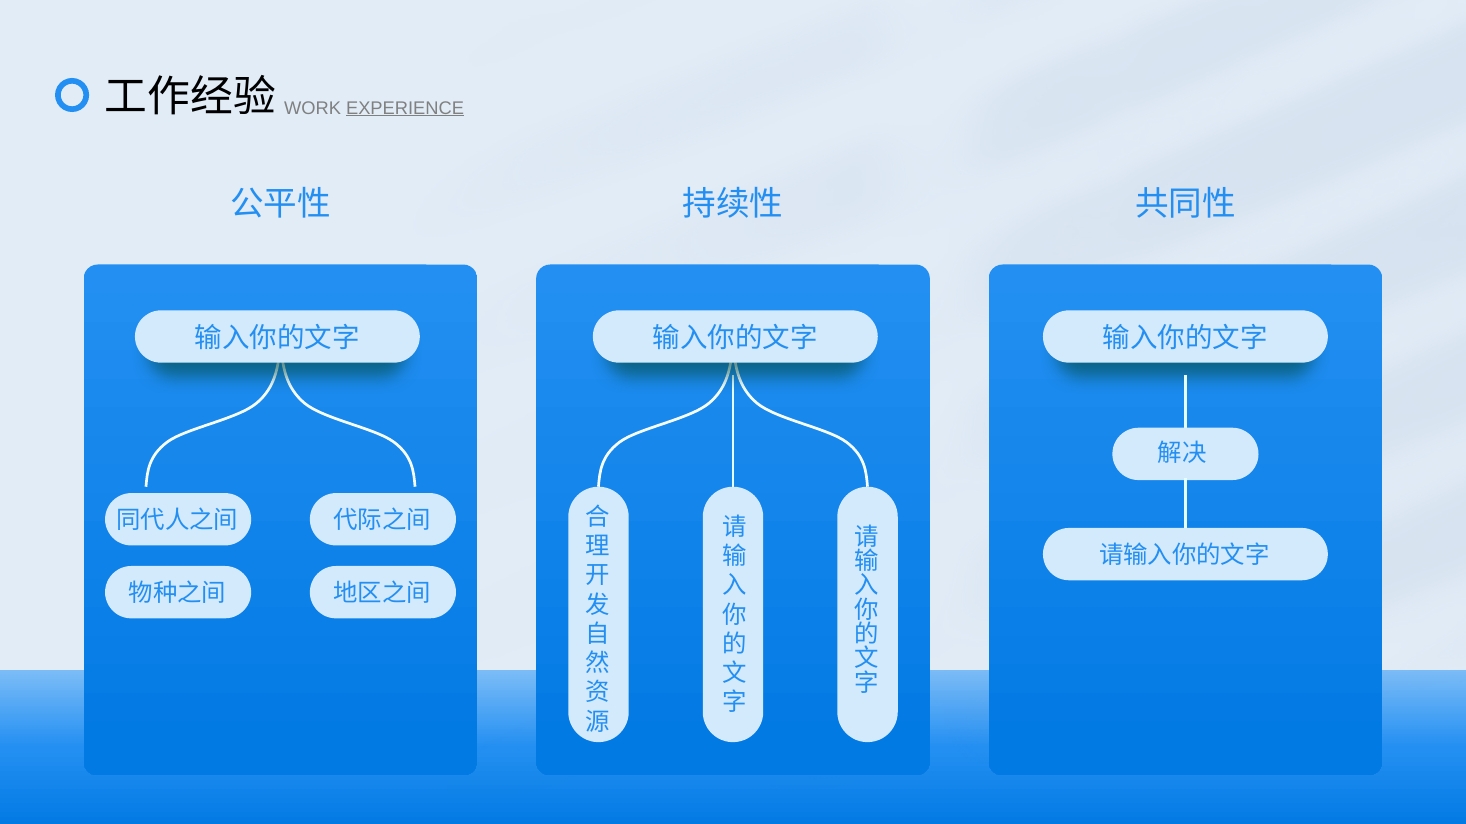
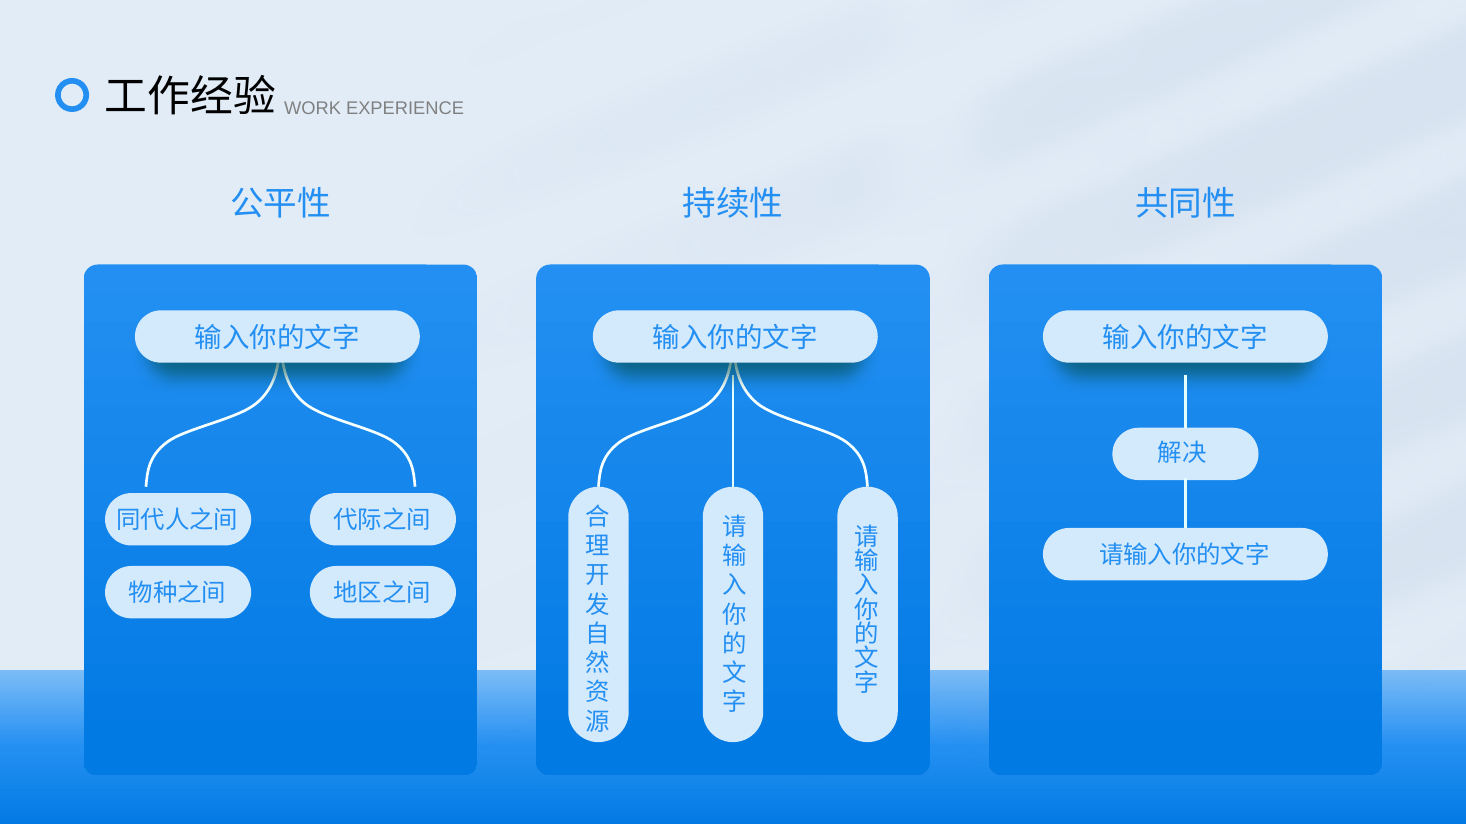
EXPERIENCE underline: present -> none (405, 108)
